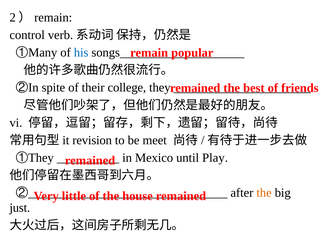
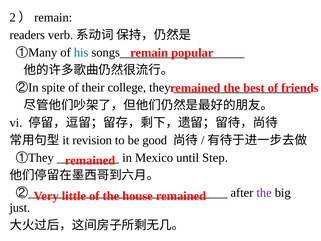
control: control -> readers (27, 35)
meet: meet -> good (155, 140)
Play: Play -> Step (215, 157)
the colour: orange -> purple (264, 192)
